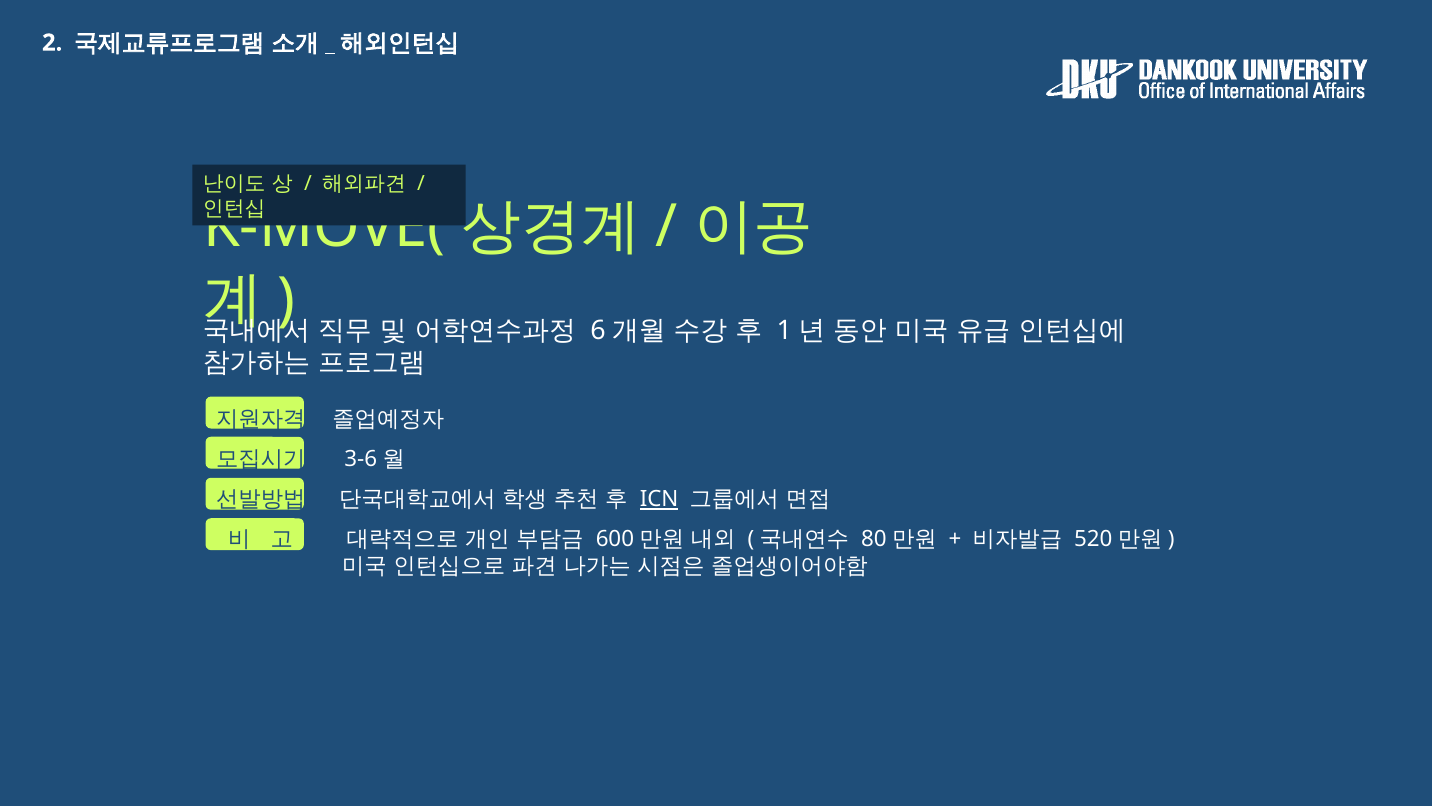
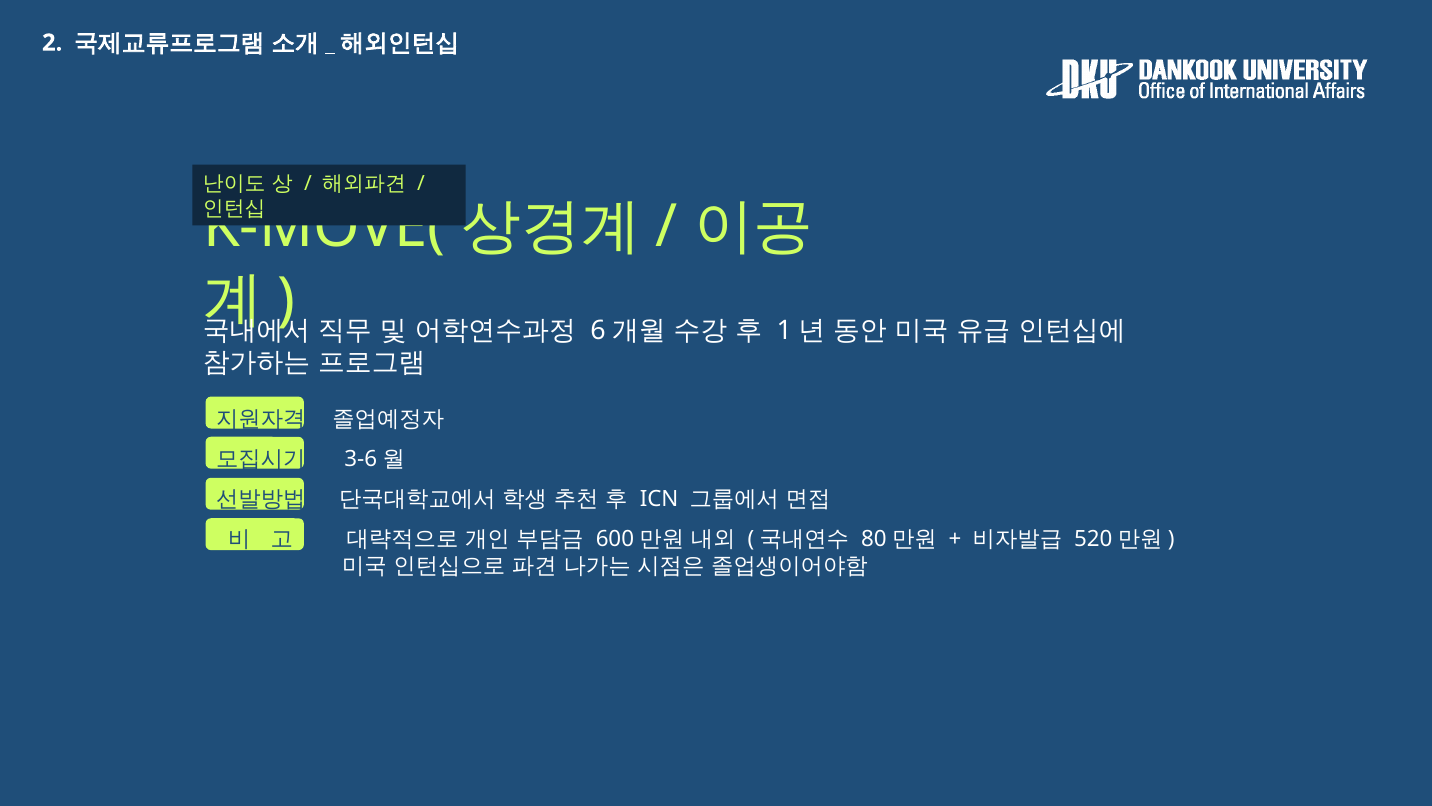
ICN underline: present -> none (659, 499)
